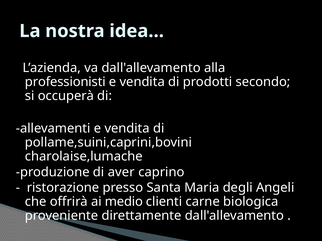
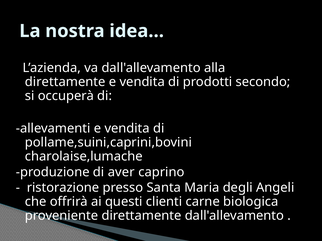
professionisti: professionisti -> direttamente (65, 82)
medio: medio -> questi (124, 202)
